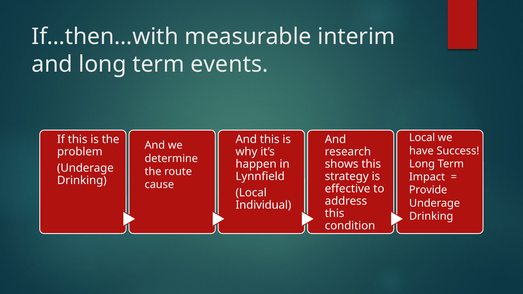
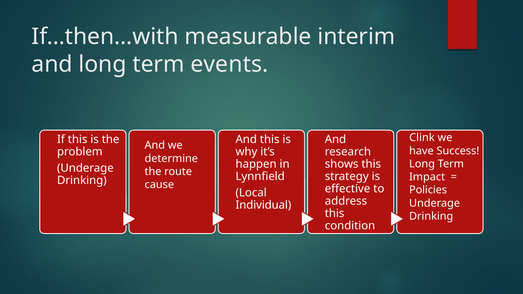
Local: Local -> Clink (422, 138)
Provide: Provide -> Policies (428, 190)
